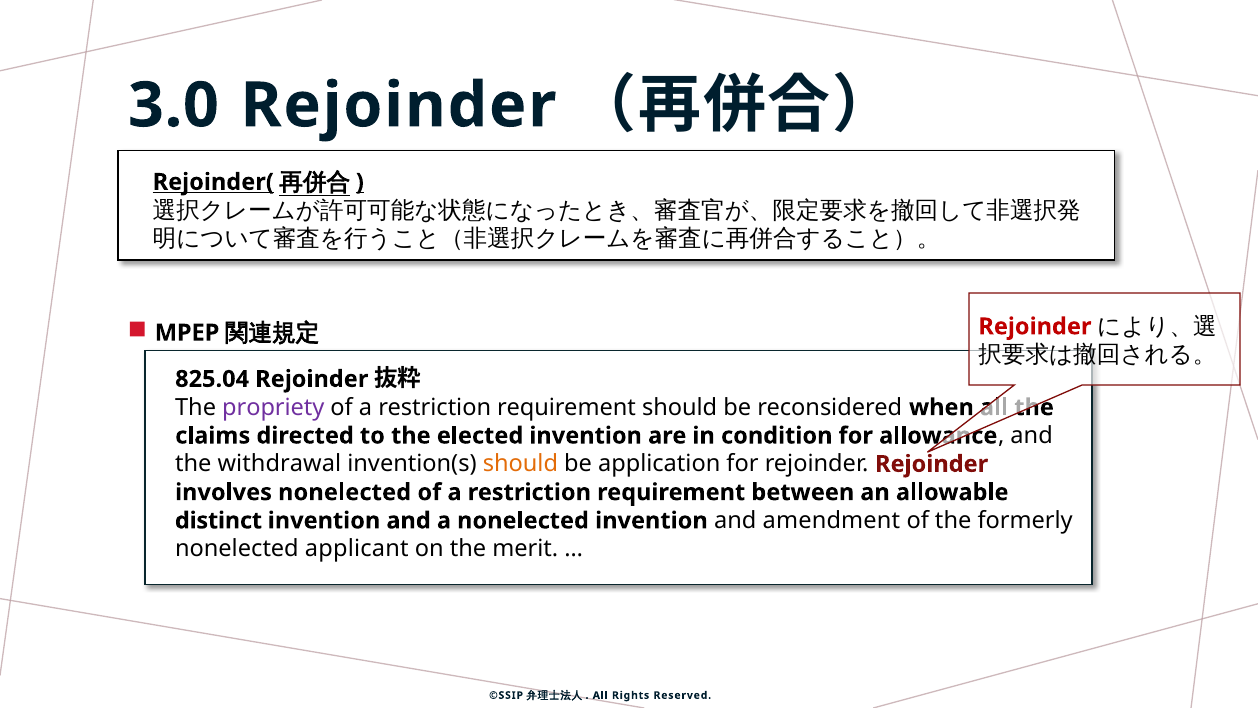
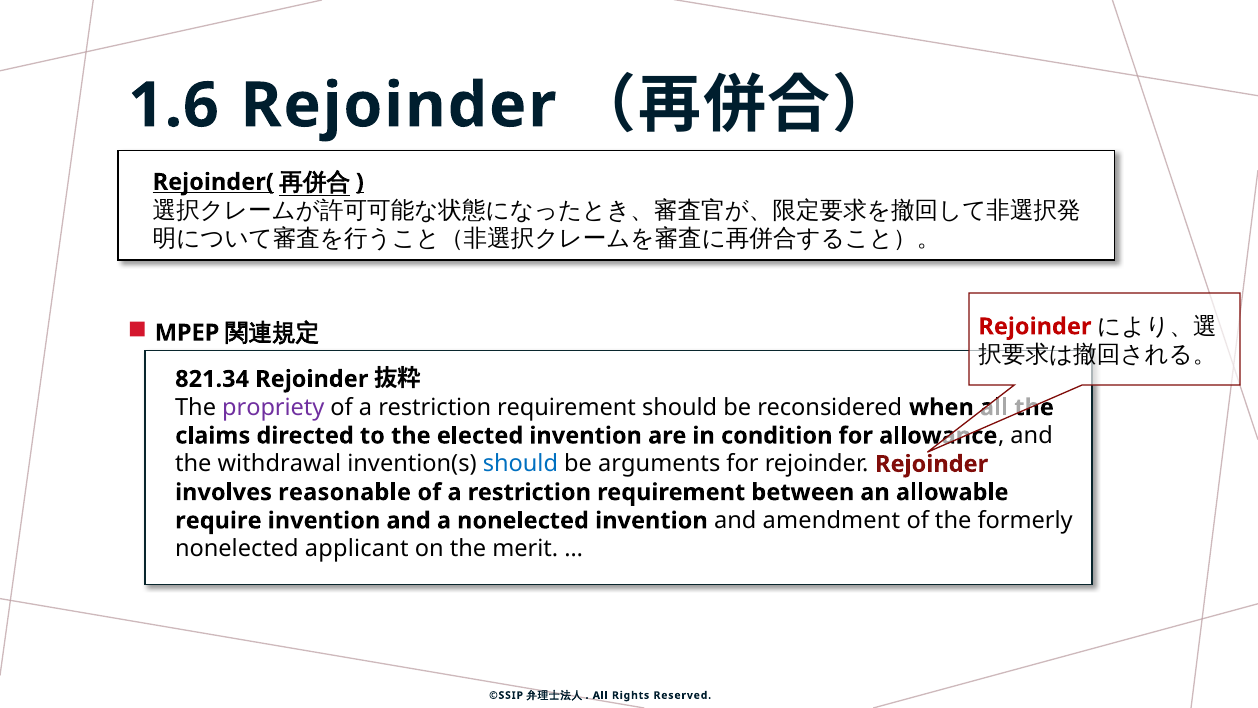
3.0: 3.0 -> 1.6 (173, 106)
825.04: 825.04 -> 821.34 (212, 379)
should colour: orange -> blue (520, 464)
application: application -> arguments (659, 464)
involves nonelected: nonelected -> reasonable (345, 492)
distinct: distinct -> require (218, 520)
